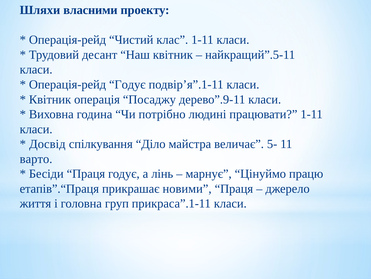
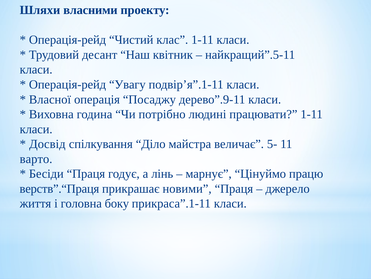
Операція-рейд Годує: Годує -> Увагу (127, 84)
Квітник: Квітник -> Власної (50, 99)
етапів”.“Праця: етапів”.“Праця -> верств”.“Праця (59, 188)
груп: груп -> боку (117, 203)
